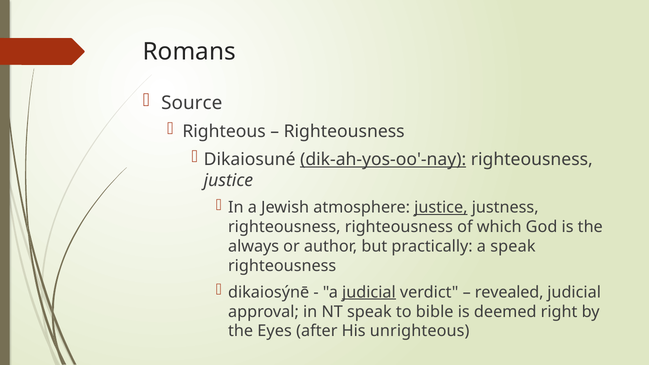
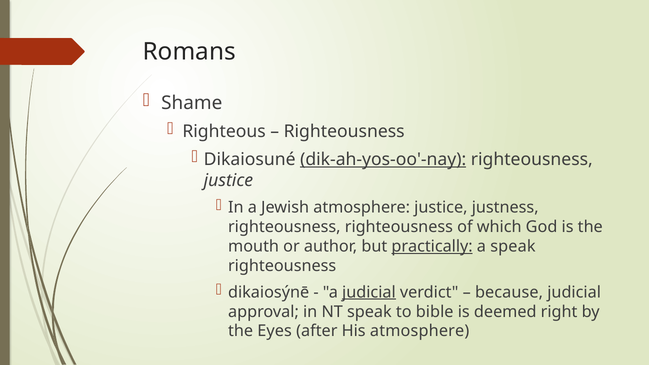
Source: Source -> Shame (192, 103)
justice underline: present -> none (441, 208)
always: always -> mouth (254, 247)
practically underline: none -> present (432, 247)
revealed: revealed -> because (509, 292)
His unrighteous: unrighteous -> atmosphere (420, 331)
